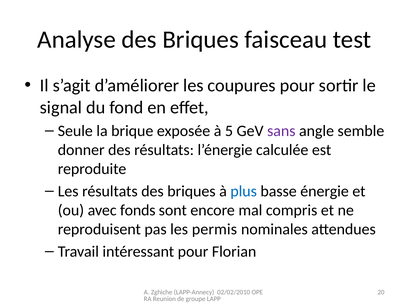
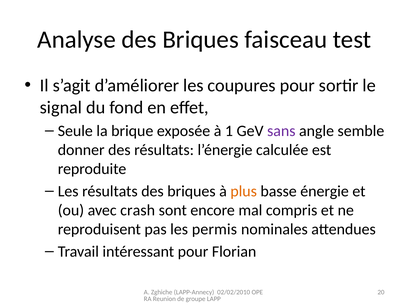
5: 5 -> 1 (229, 131)
plus colour: blue -> orange (244, 192)
fonds: fonds -> crash (138, 211)
